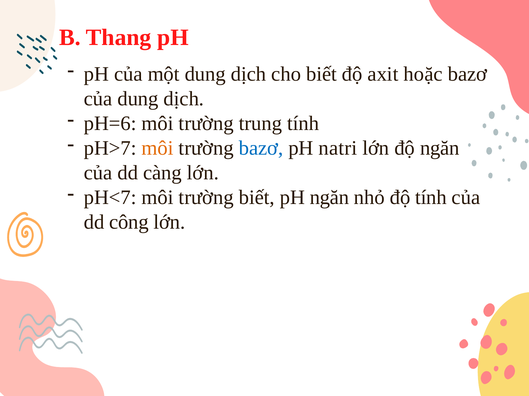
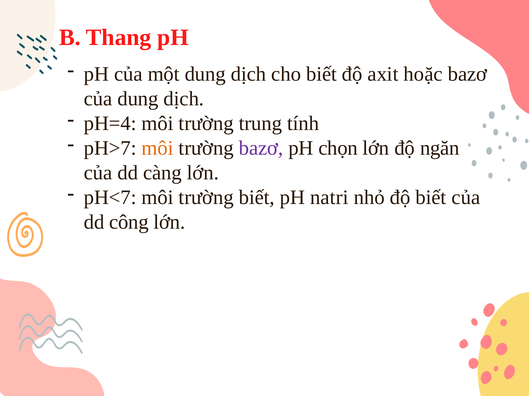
pH=6: pH=6 -> pH=4 (110, 124)
bazơ colour: blue -> purple (261, 148)
natri: natri -> chọn (338, 148)
pH ngăn: ngăn -> natri (329, 198)
độ tính: tính -> biết (431, 198)
